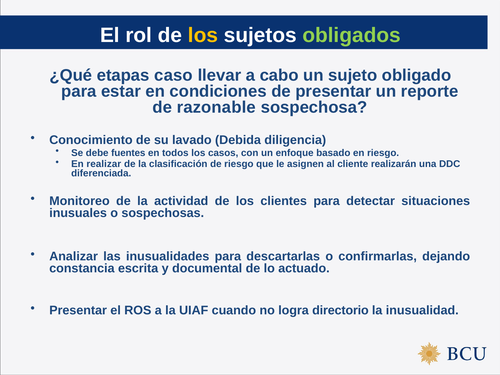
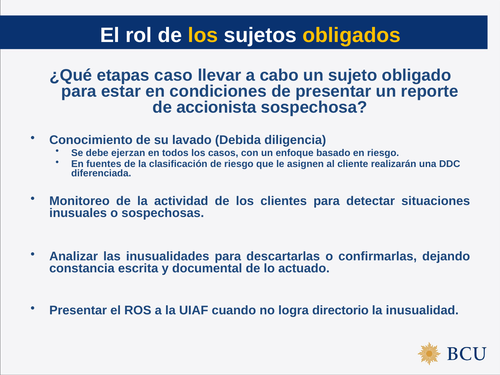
obligados colour: light green -> yellow (352, 35)
razonable: razonable -> accionista (216, 107)
fuentes: fuentes -> ejerzan (128, 153)
realizar: realizar -> fuentes (104, 164)
